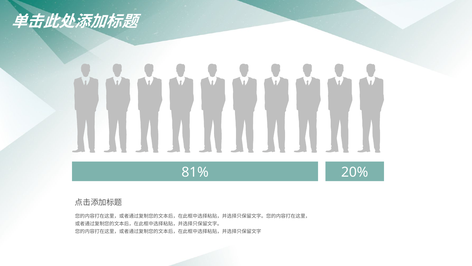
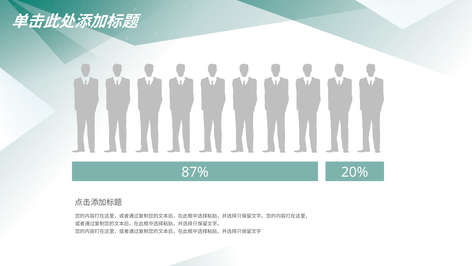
81%: 81% -> 87% (195, 172)
